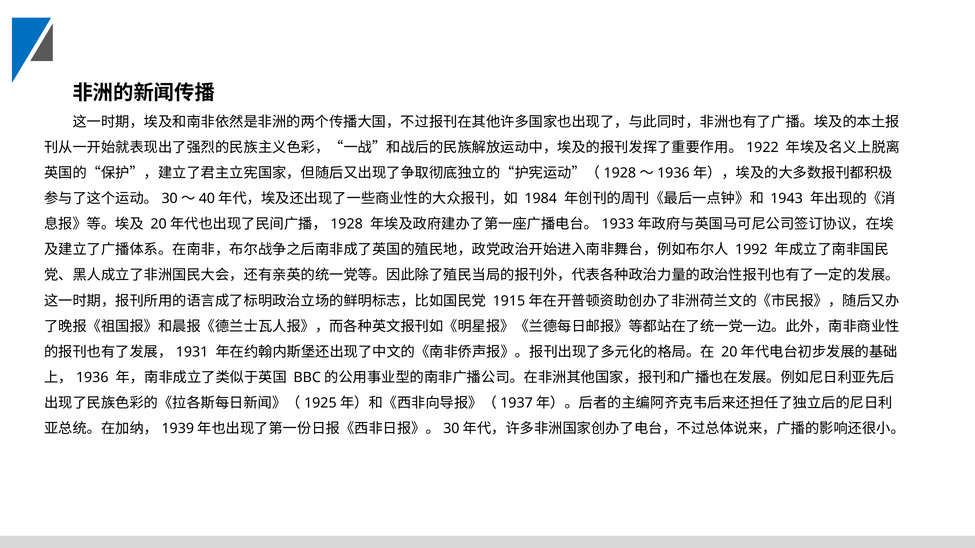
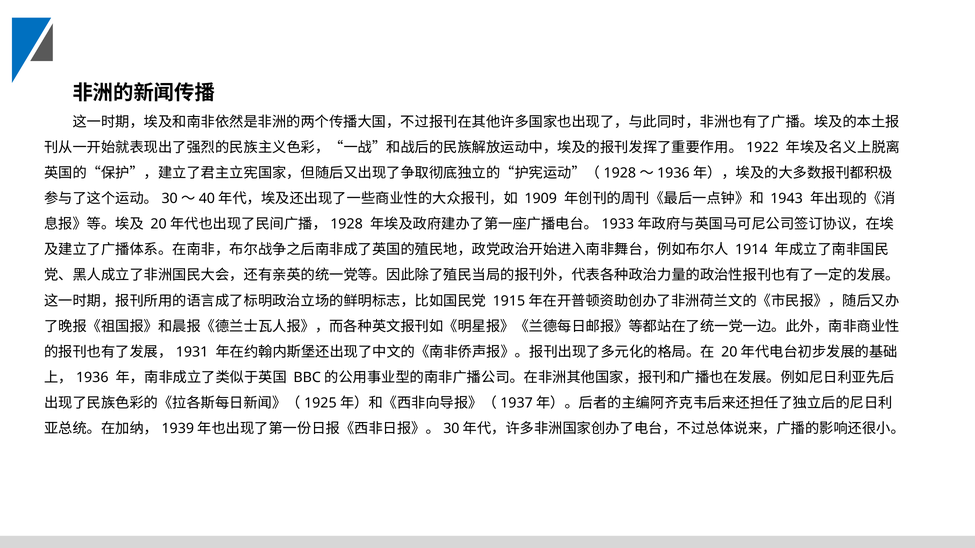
1984: 1984 -> 1909 (541, 199)
1992: 1992 -> 1914 (751, 250)
